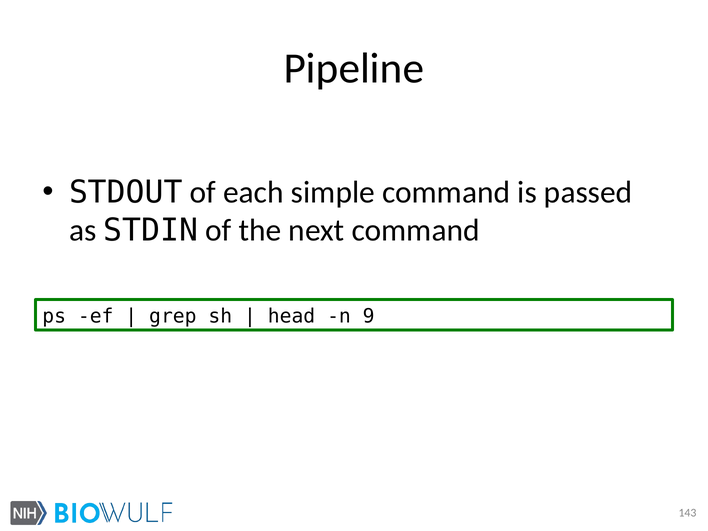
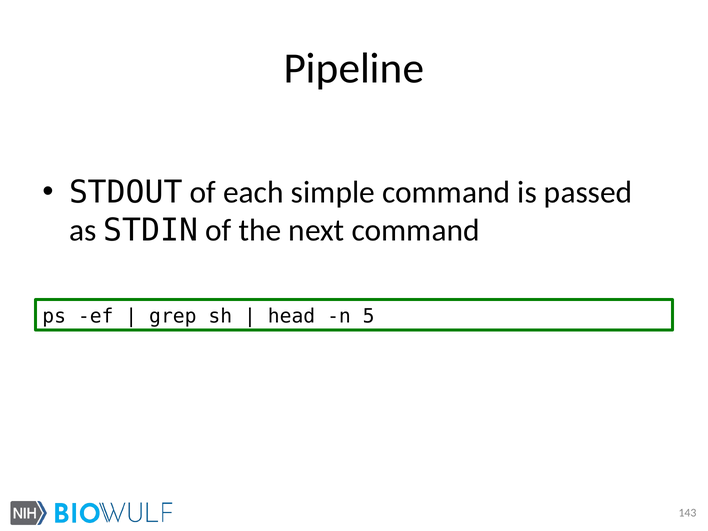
9: 9 -> 5 (369, 316)
